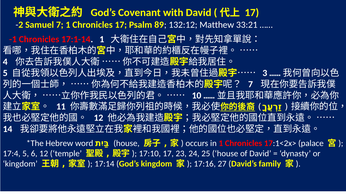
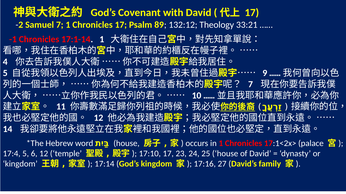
Matthew: Matthew -> Theology (217, 25)
3: 3 -> 9 (265, 73)
